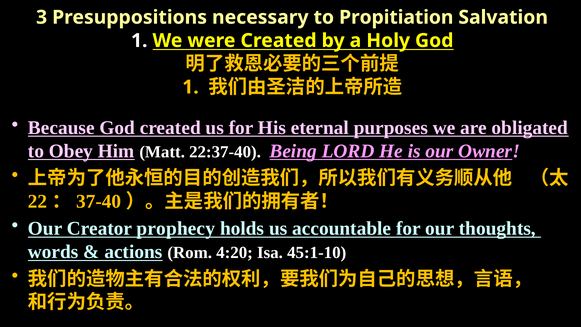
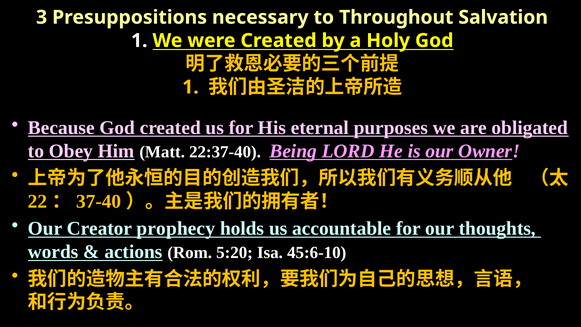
Propitiation: Propitiation -> Throughout (396, 17)
4:20: 4:20 -> 5:20 (235, 253)
45:1-10: 45:1-10 -> 45:6-10 (317, 253)
